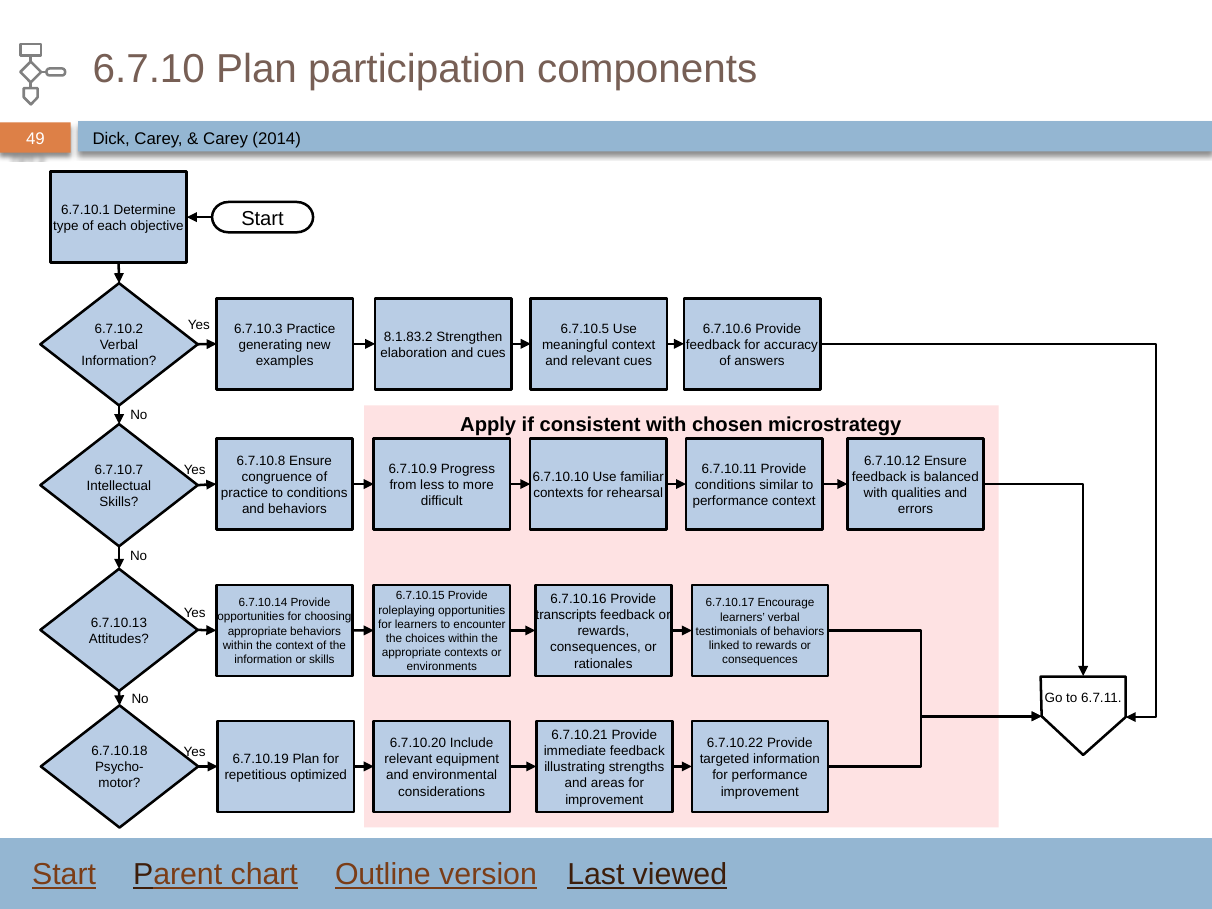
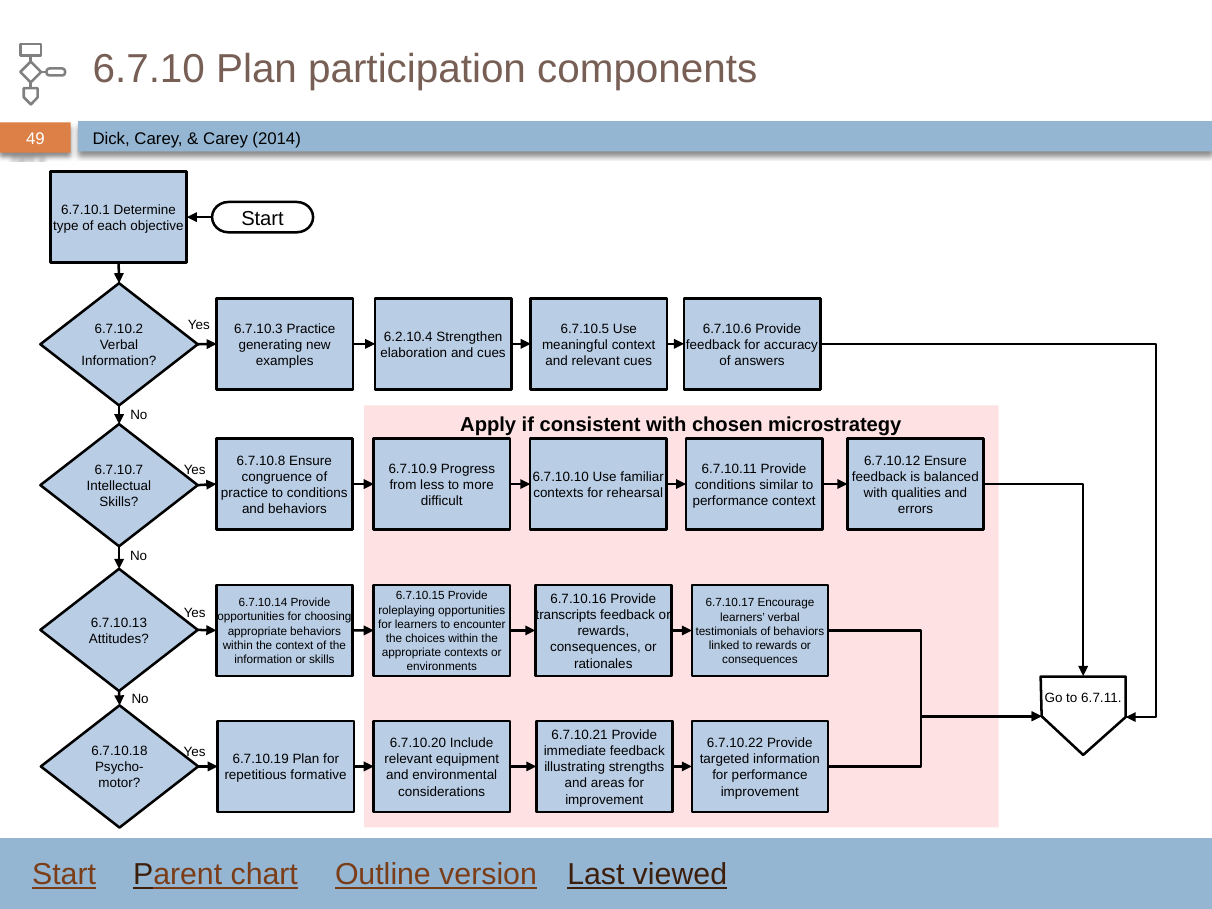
8.1.83.2: 8.1.83.2 -> 6.2.10.4 (408, 337)
optimized: optimized -> formative (319, 775)
